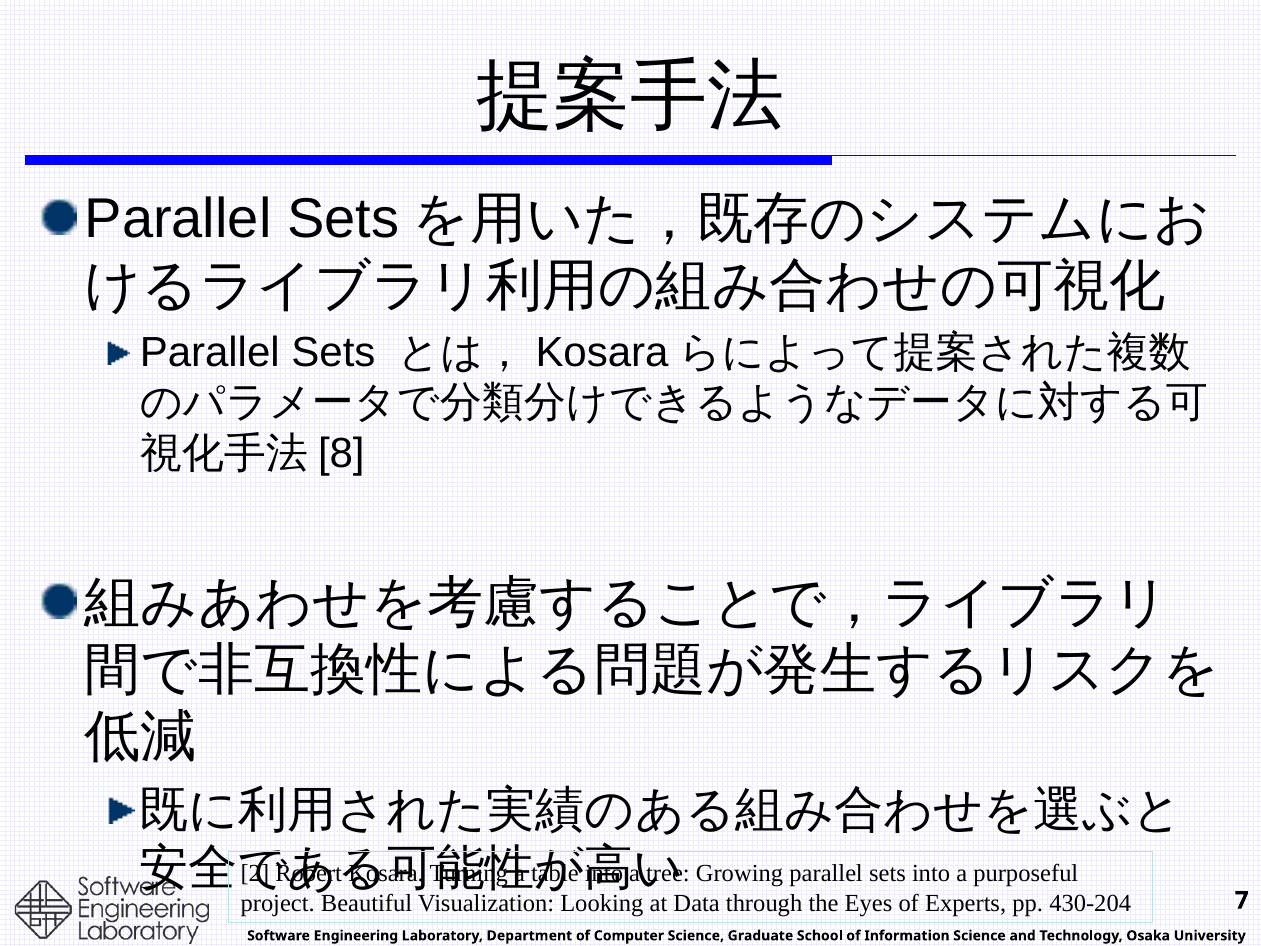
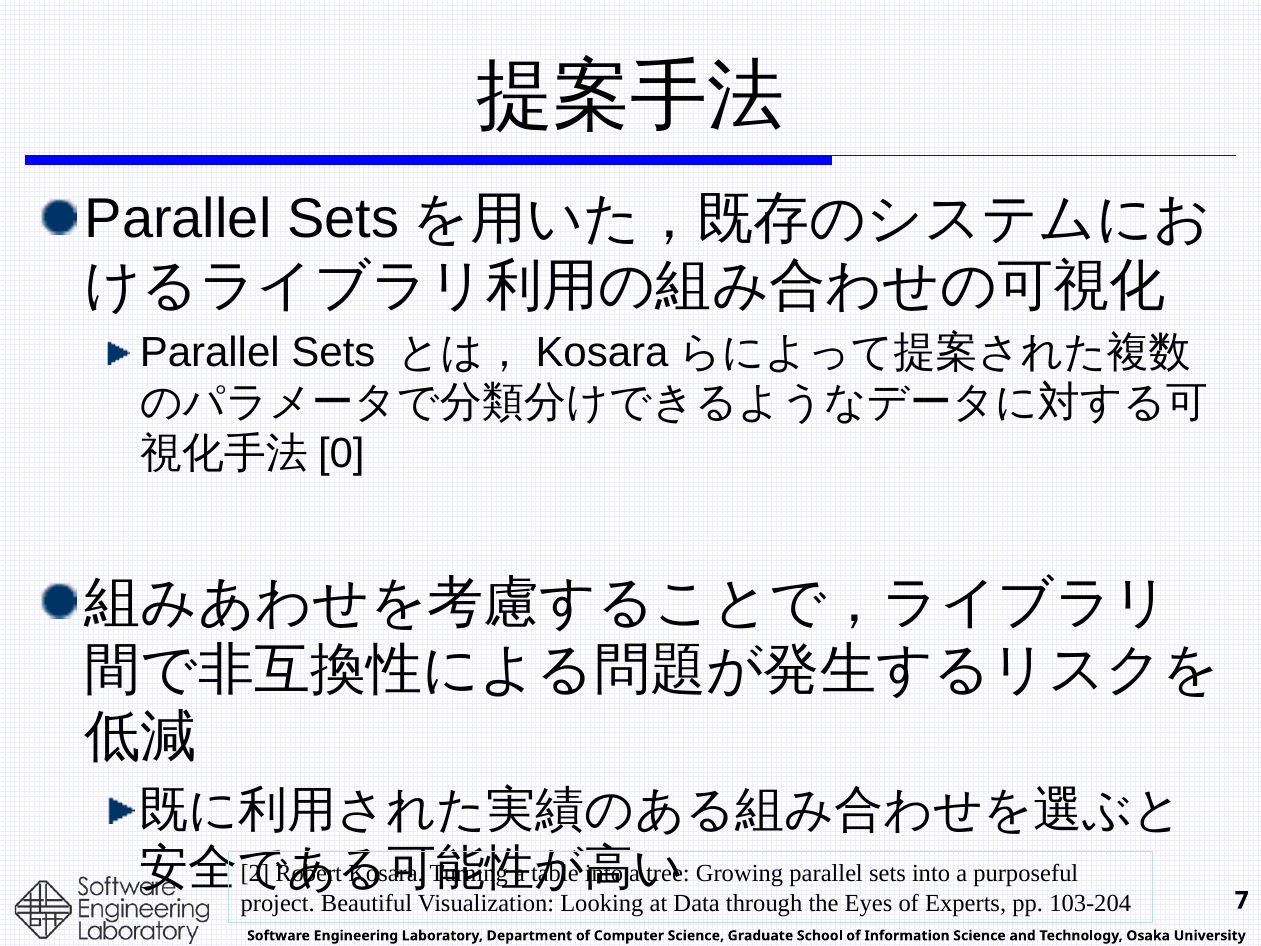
8: 8 -> 0 (341, 453)
430-204: 430-204 -> 103-204 (1090, 903)
